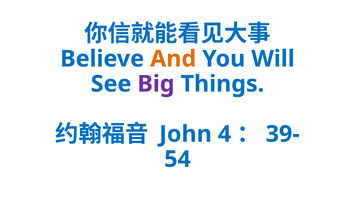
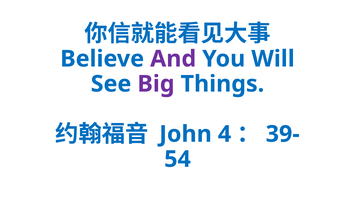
And colour: orange -> purple (173, 59)
